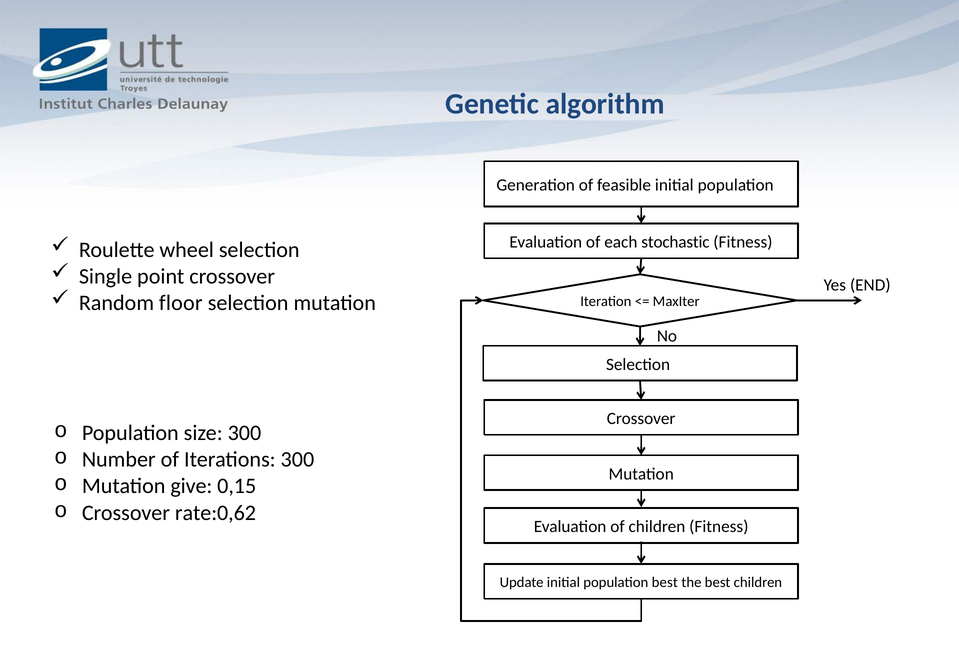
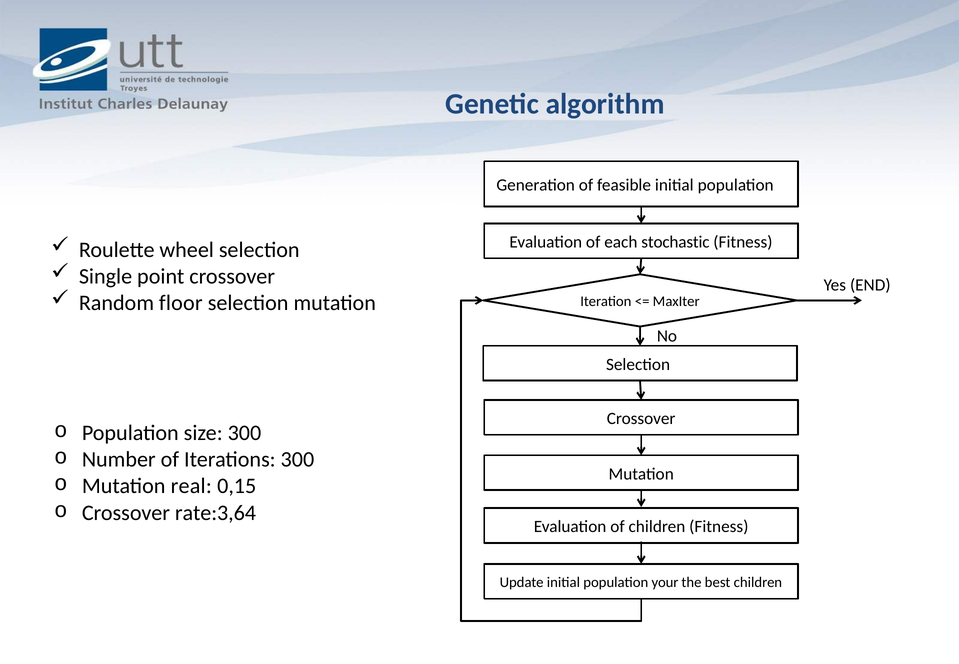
give: give -> real (191, 486)
rate:0,62: rate:0,62 -> rate:3,64 (215, 513)
population best: best -> your (665, 582)
